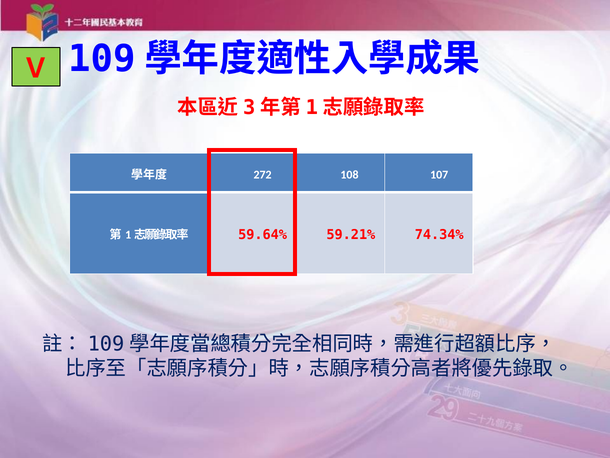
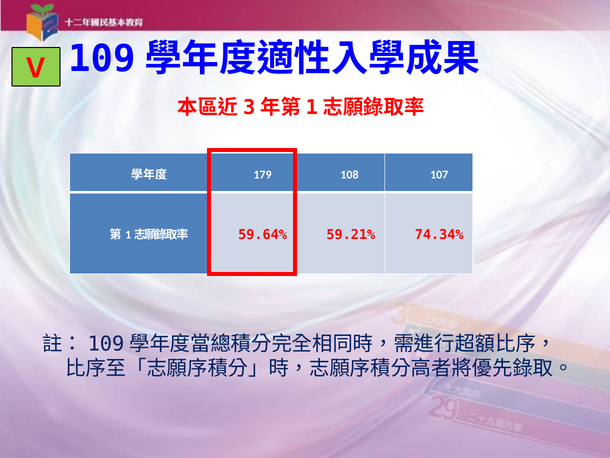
272: 272 -> 179 (263, 175)
